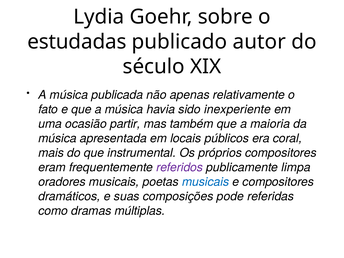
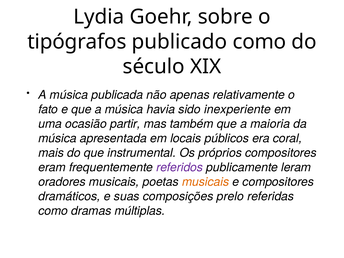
estudadas: estudadas -> tipógrafos (77, 42)
publicado autor: autor -> como (259, 42)
limpa: limpa -> leram (296, 167)
musicais colour: blue -> orange (206, 182)
pode: pode -> prelo (230, 196)
